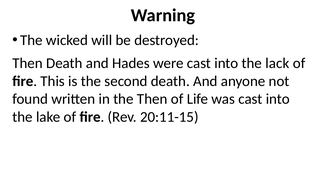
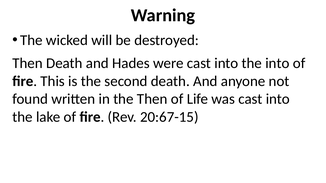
the lack: lack -> into (277, 63)
20:11-15: 20:11-15 -> 20:67-15 (169, 117)
